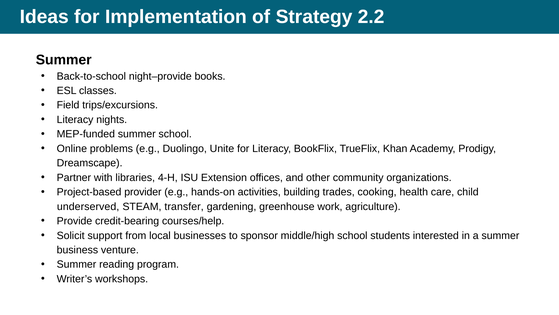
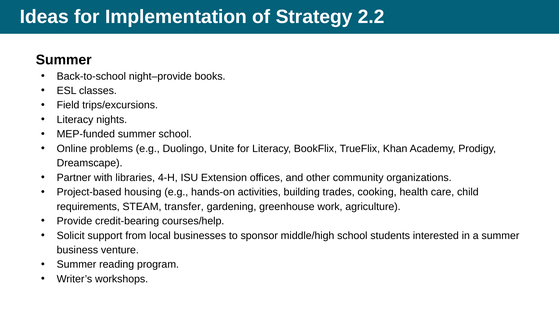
provider: provider -> housing (143, 192)
underserved: underserved -> requirements (88, 206)
